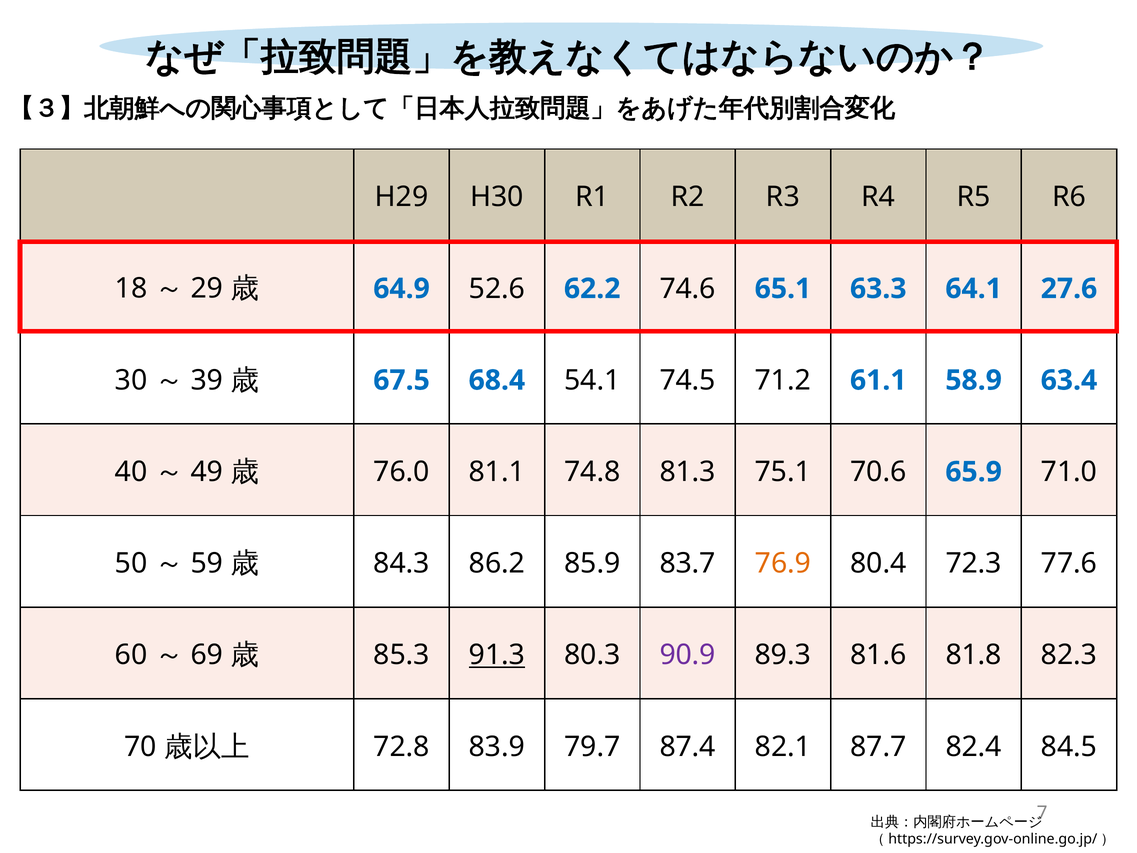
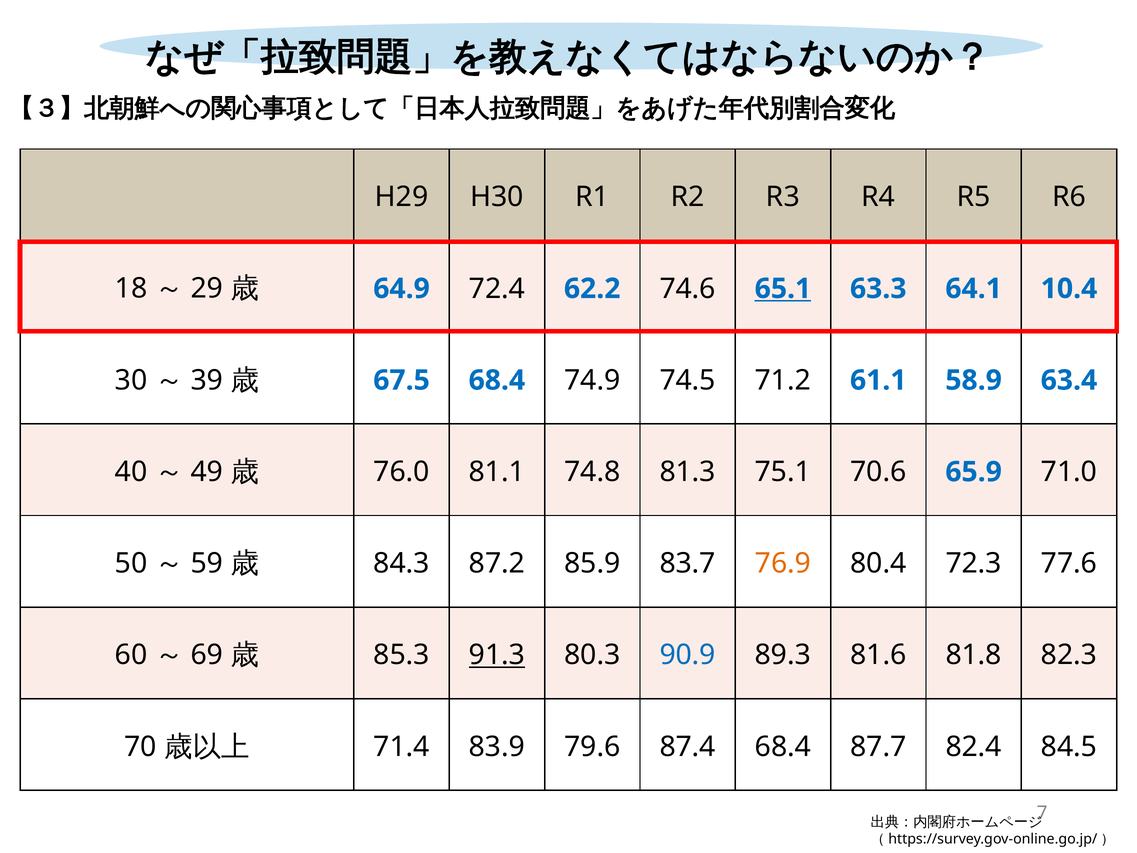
52.6: 52.6 -> 72.4 (497, 289)
65.1 underline: none -> present (783, 289)
27.6: 27.6 -> 10.4 (1069, 289)
54.1: 54.1 -> 74.9 (592, 380)
86.2: 86.2 -> 87.2 (497, 563)
90.9 colour: purple -> blue (688, 655)
72.8: 72.8 -> 71.4 (402, 747)
79.7: 79.7 -> 79.6 (592, 747)
87.4 82.1: 82.1 -> 68.4 (783, 747)
